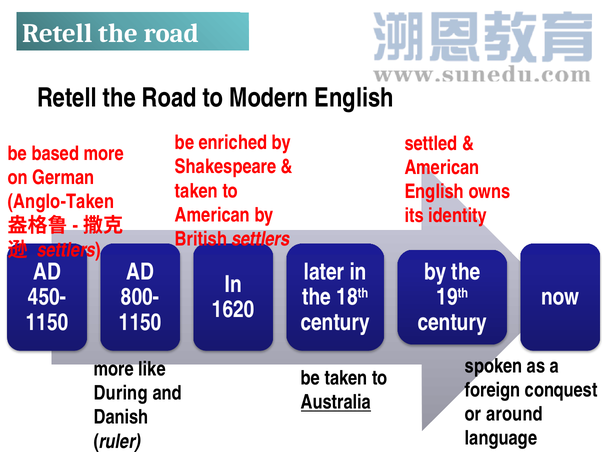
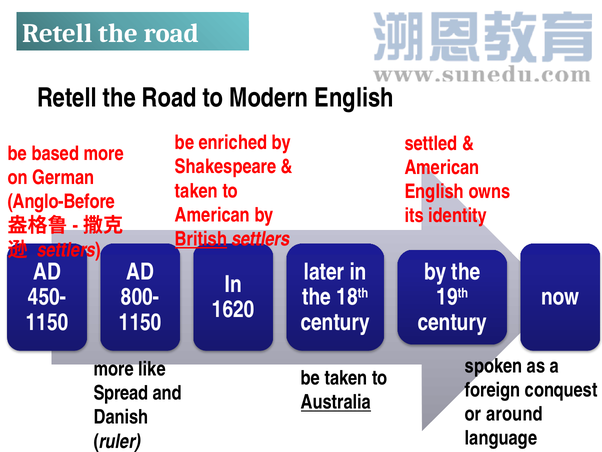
Anglo-Taken: Anglo-Taken -> Anglo-Before (61, 201)
British underline: none -> present (201, 239)
During: During -> Spread (121, 393)
